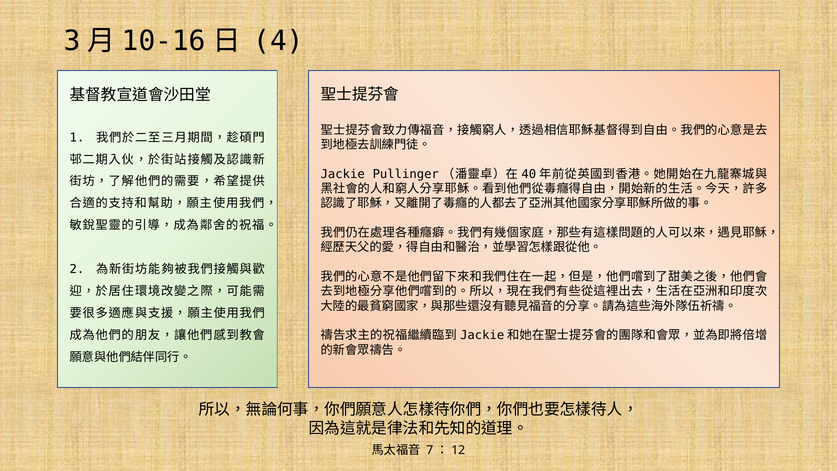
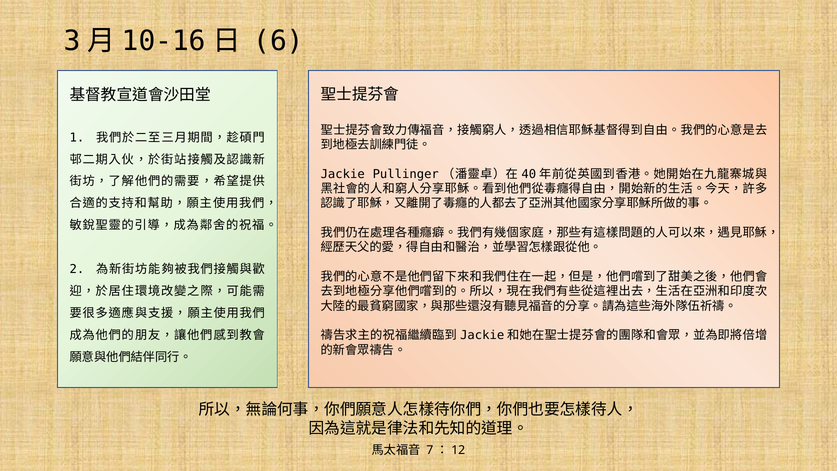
4: 4 -> 6 (279, 41)
